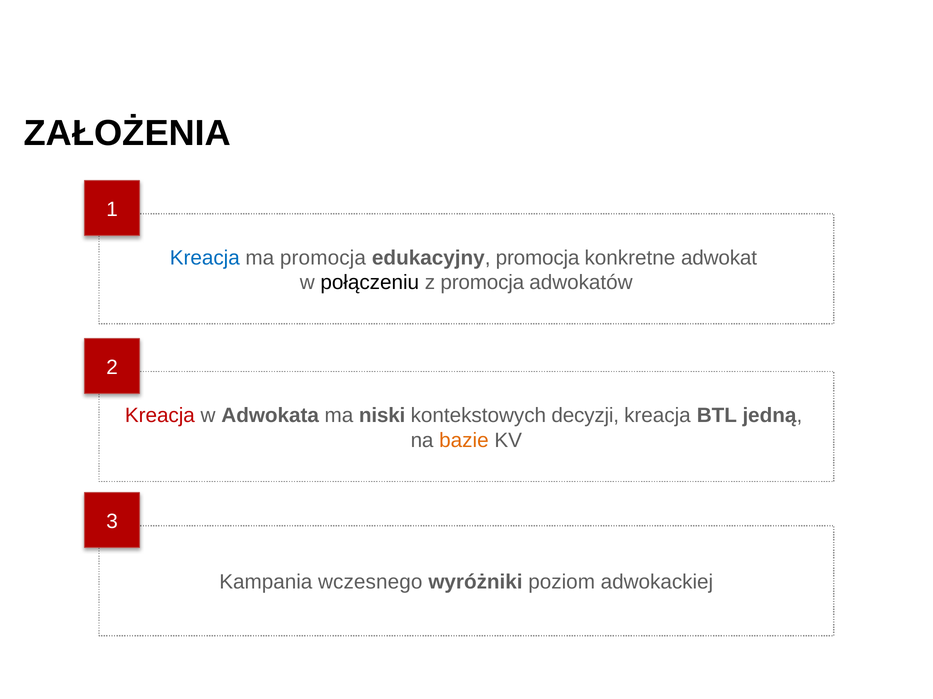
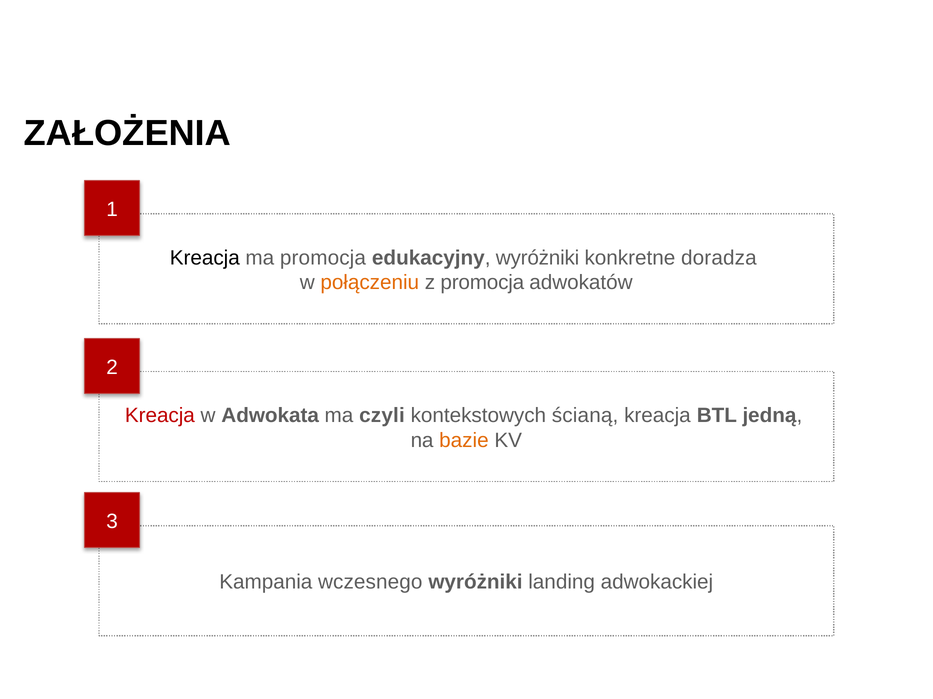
Kreacja colour: blue -> black (205, 258)
edukacyjny promocja: promocja -> wyróżniki (538, 258)
adwokat: adwokat -> doradza (719, 258)
połączeniu colour: black -> orange (370, 283)
niski: niski -> czyli (382, 416)
decyzji: decyzji -> ścianą (585, 416)
poziom: poziom -> landing (562, 583)
